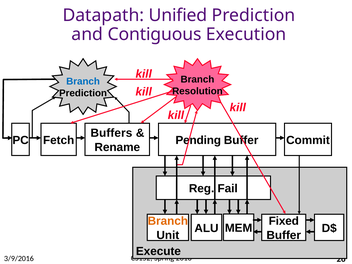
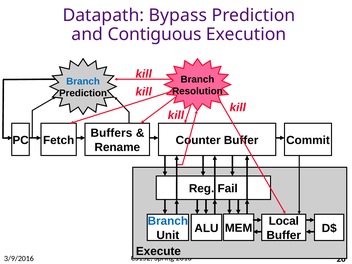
Unified: Unified -> Bypass (178, 15)
Pending: Pending -> Counter (198, 140)
Branch colour: orange -> blue (168, 221)
Fixed: Fixed -> Local (284, 221)
